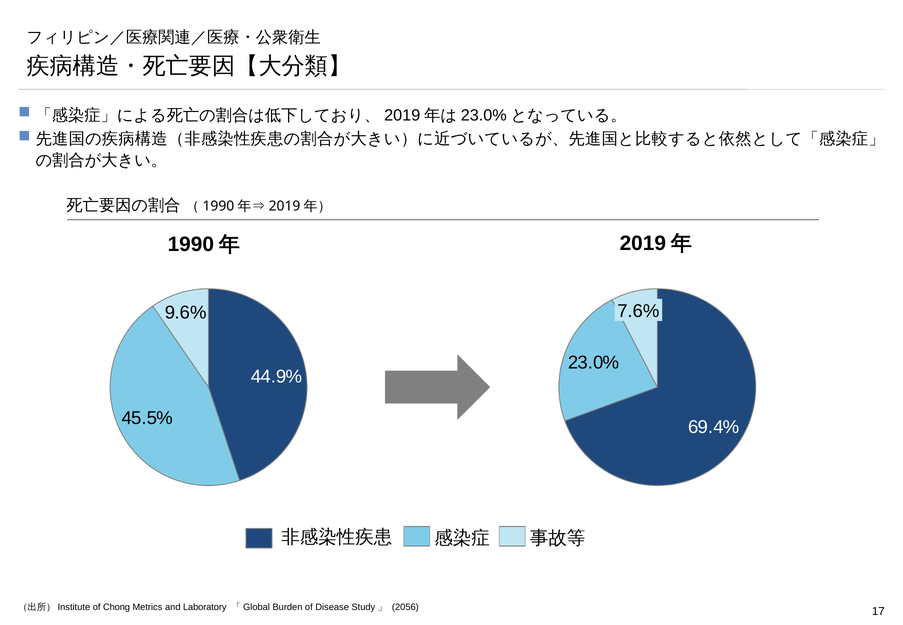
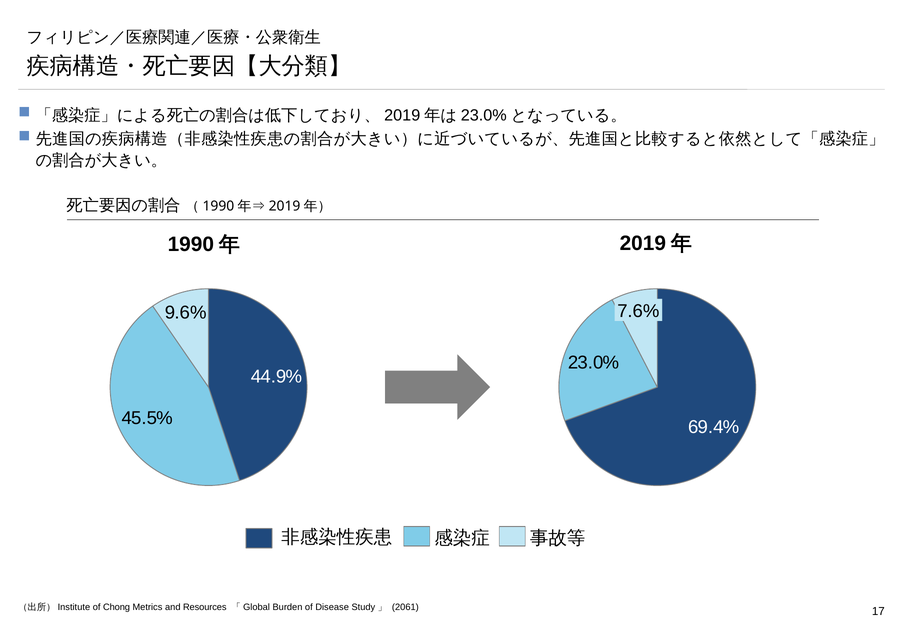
Laboratory: Laboratory -> Resources (205, 608)
2056: 2056 -> 2061 (405, 608)
